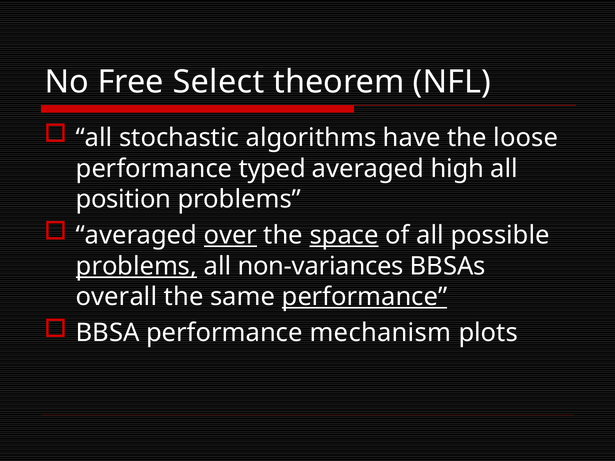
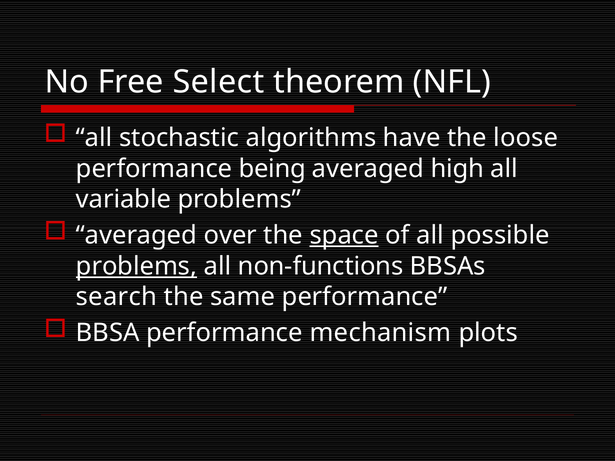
typed: typed -> being (272, 169)
position: position -> variable (123, 200)
over underline: present -> none (230, 235)
non-variances: non-variances -> non-functions (321, 266)
overall: overall -> search (116, 297)
performance underline: present -> none (365, 297)
